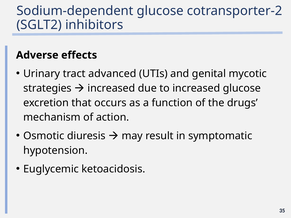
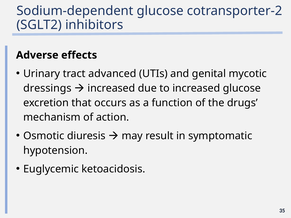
strategies: strategies -> dressings (47, 88)
